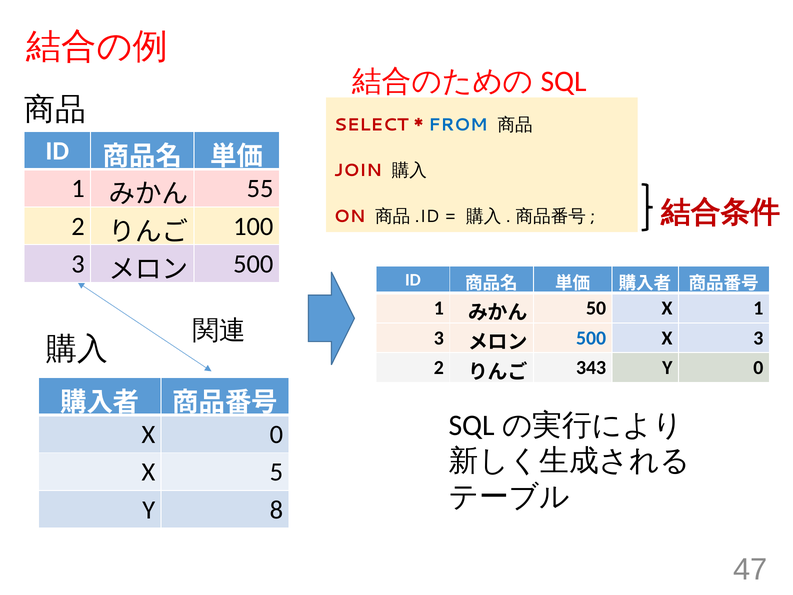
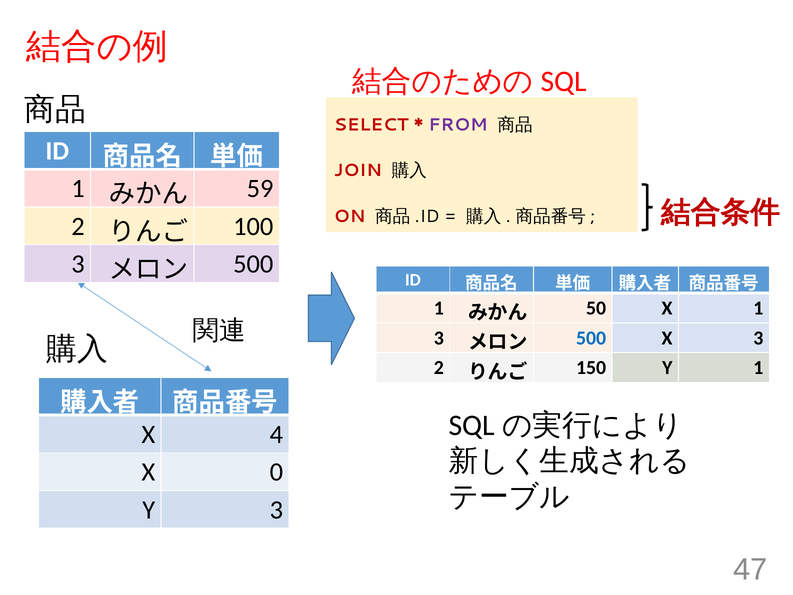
FROM colour: blue -> purple (458, 125)
55: 55 -> 59 (260, 189)
343: 343 -> 150 (591, 368)
Y 0: 0 -> 1 (758, 368)
X 0: 0 -> 4 (276, 434)
5: 5 -> 0 (276, 472)
Y 8: 8 -> 3 (276, 510)
